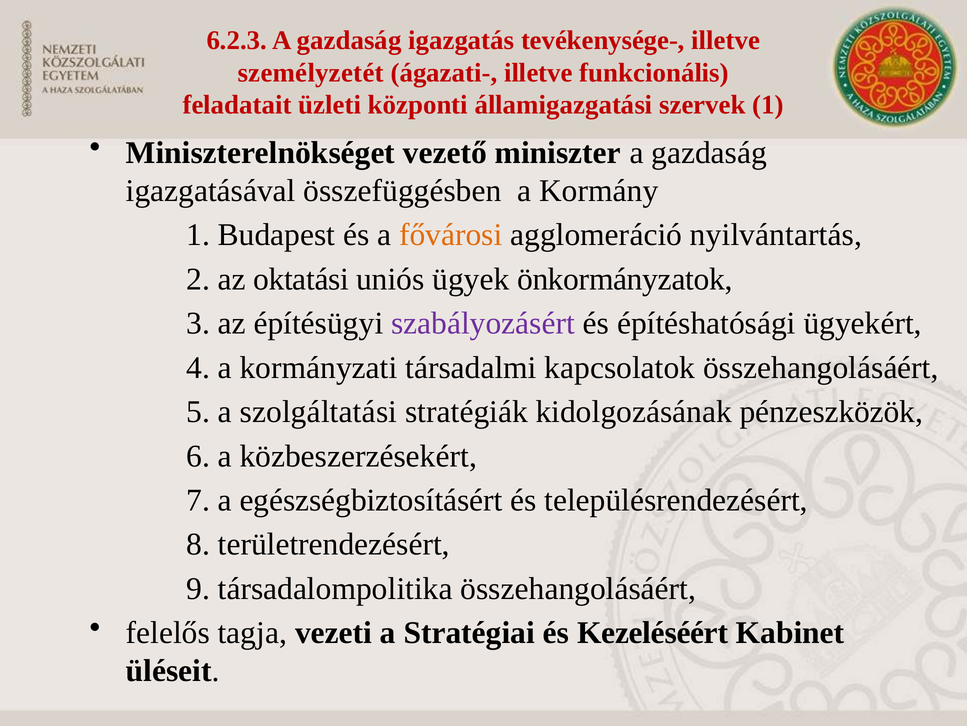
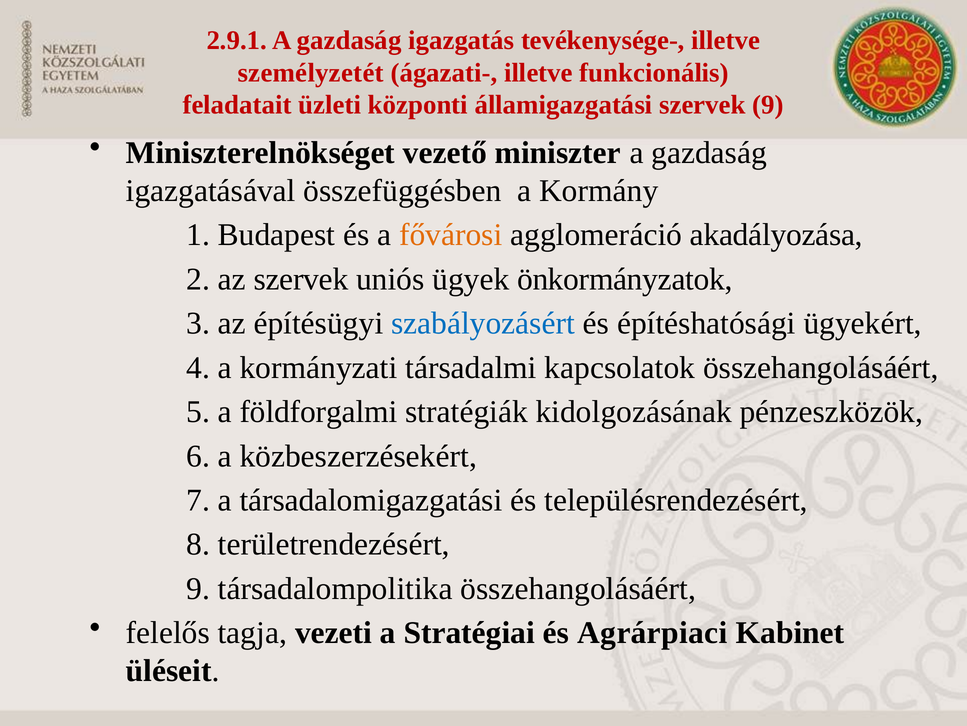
6.2.3: 6.2.3 -> 2.9.1 (237, 41)
szervek 1: 1 -> 9 (768, 105)
nyilvántartás: nyilvántartás -> akadályozása (776, 235)
az oktatási: oktatási -> szervek (301, 279)
szabályozásért colour: purple -> blue (483, 323)
szolgáltatási: szolgáltatási -> földforgalmi (319, 411)
egészségbiztosításért: egészségbiztosításért -> társadalomigazgatási (371, 500)
Kezeléséért: Kezeléséért -> Agrárpiaci (652, 632)
